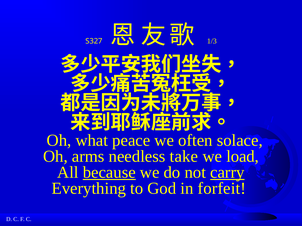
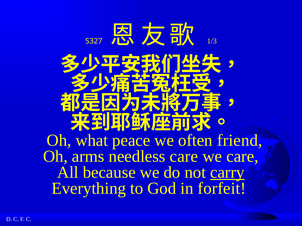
solace: solace -> friend (240, 141)
needless take: take -> care (184, 157)
we load: load -> care (242, 157)
because underline: present -> none (109, 173)
